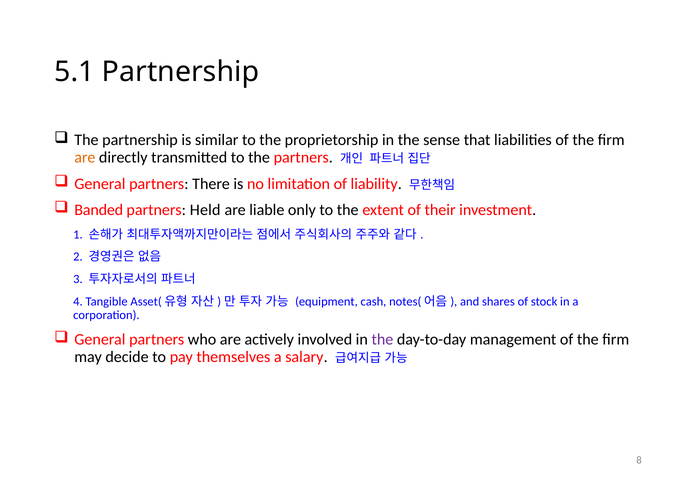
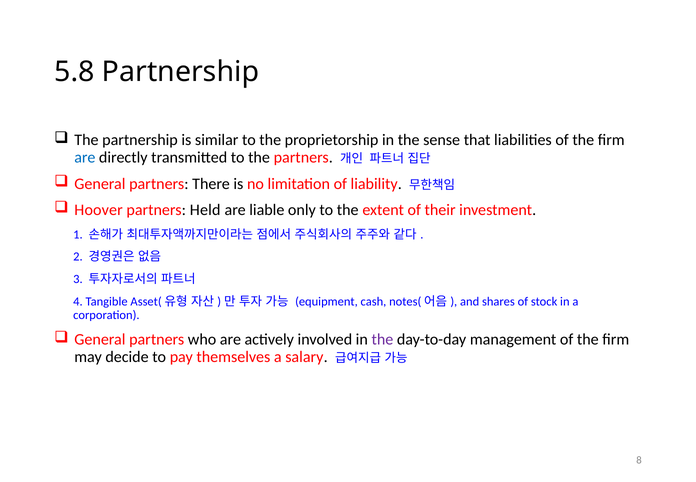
5.1: 5.1 -> 5.8 (74, 72)
are colour: orange -> blue (85, 157)
Banded: Banded -> Hoover (99, 210)
